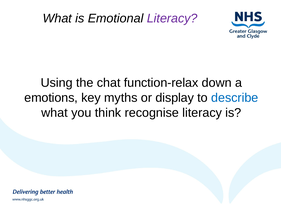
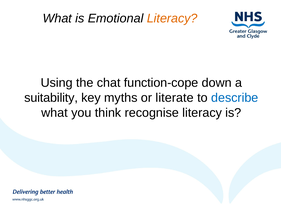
Literacy colour: purple -> orange (172, 18)
function-relax: function-relax -> function-cope (161, 83)
emotions: emotions -> suitability (51, 98)
display: display -> literate (175, 98)
